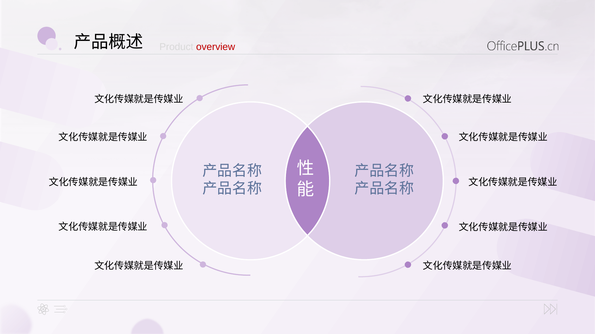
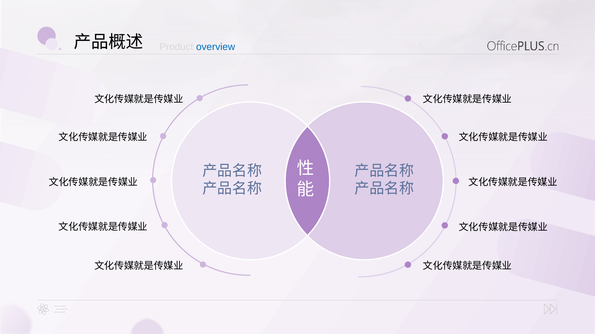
overview colour: red -> blue (216, 47)
